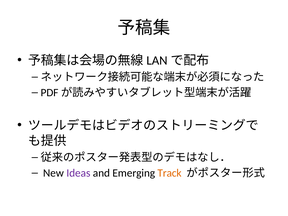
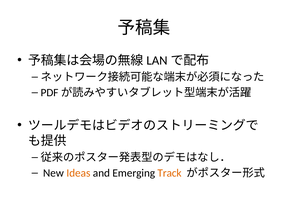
Ideas colour: purple -> orange (78, 173)
